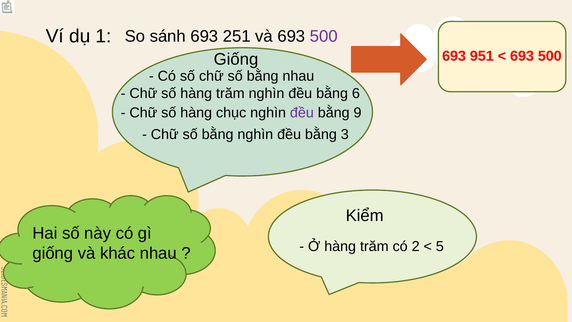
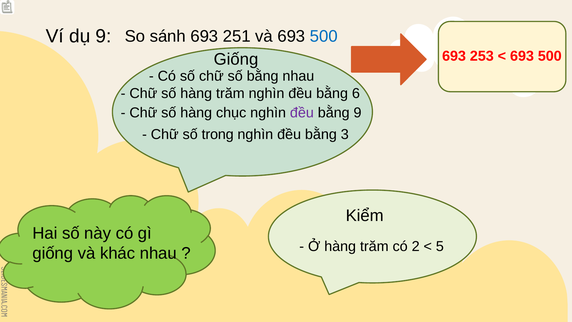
dụ 1: 1 -> 9 (104, 36)
500 colour: purple -> blue (324, 36)
951: 951 -> 253 (482, 56)
bằng: bằng -> trong (218, 134)
